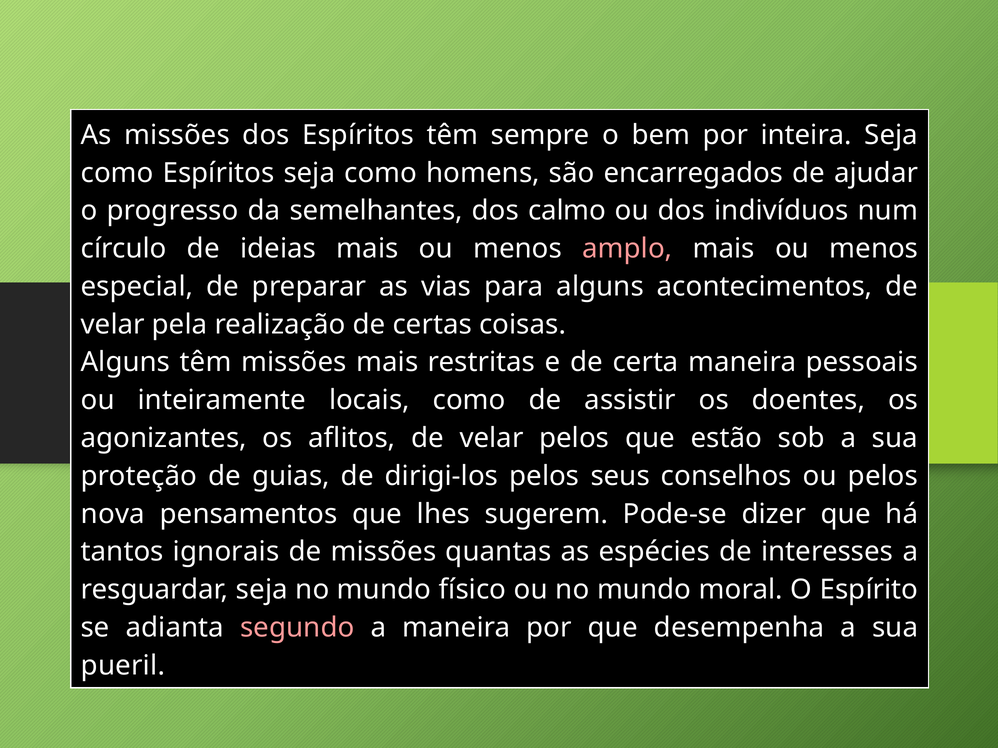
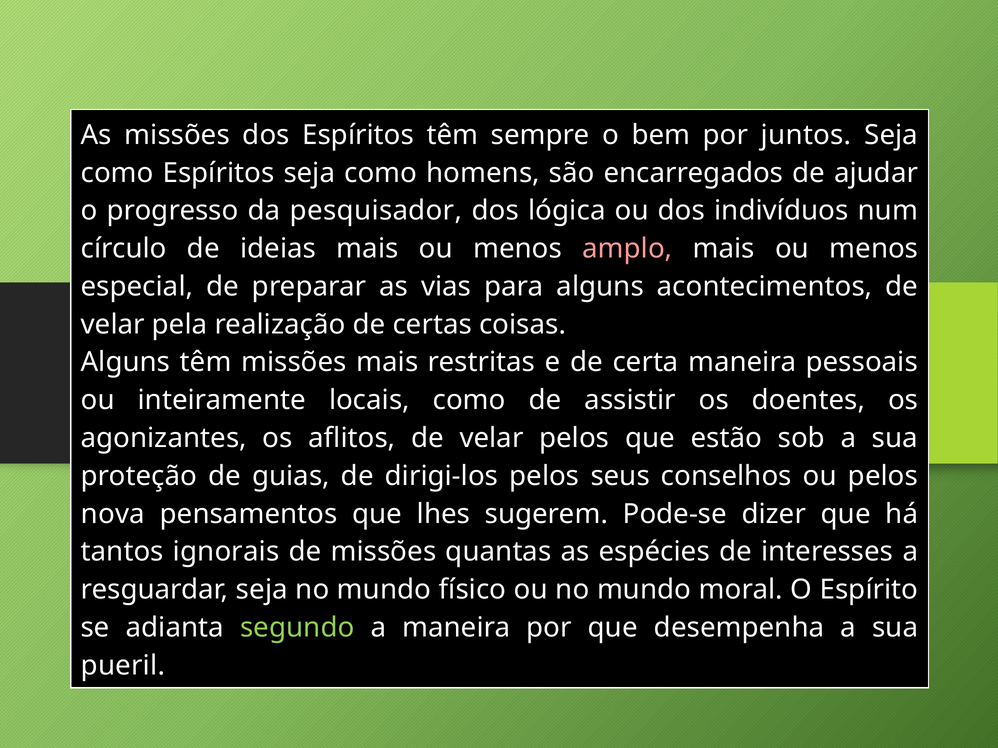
inteira: inteira -> juntos (806, 135)
semelhantes: semelhantes -> pesquisador (376, 211)
calmo: calmo -> lógica (567, 211)
segundo colour: pink -> light green (297, 628)
